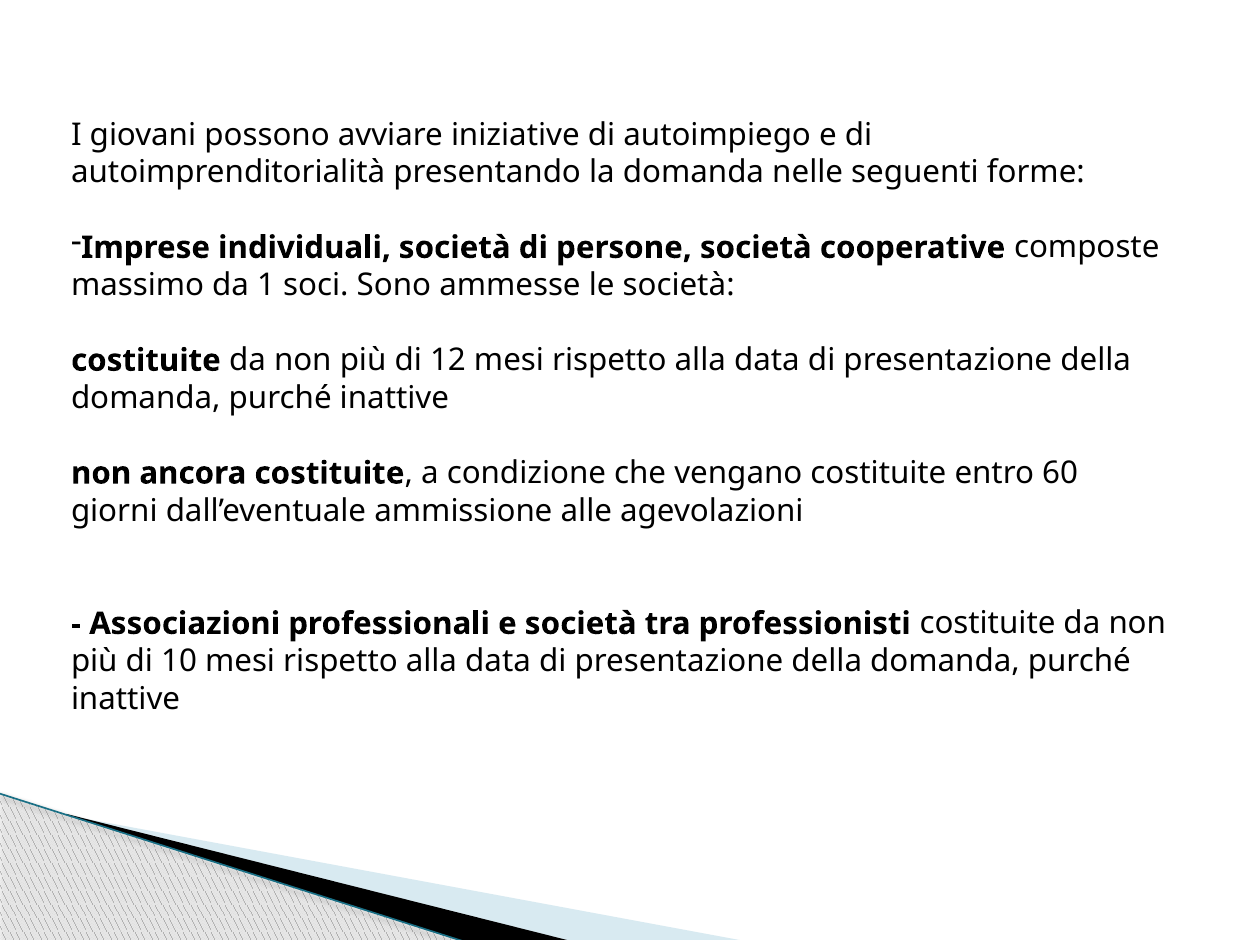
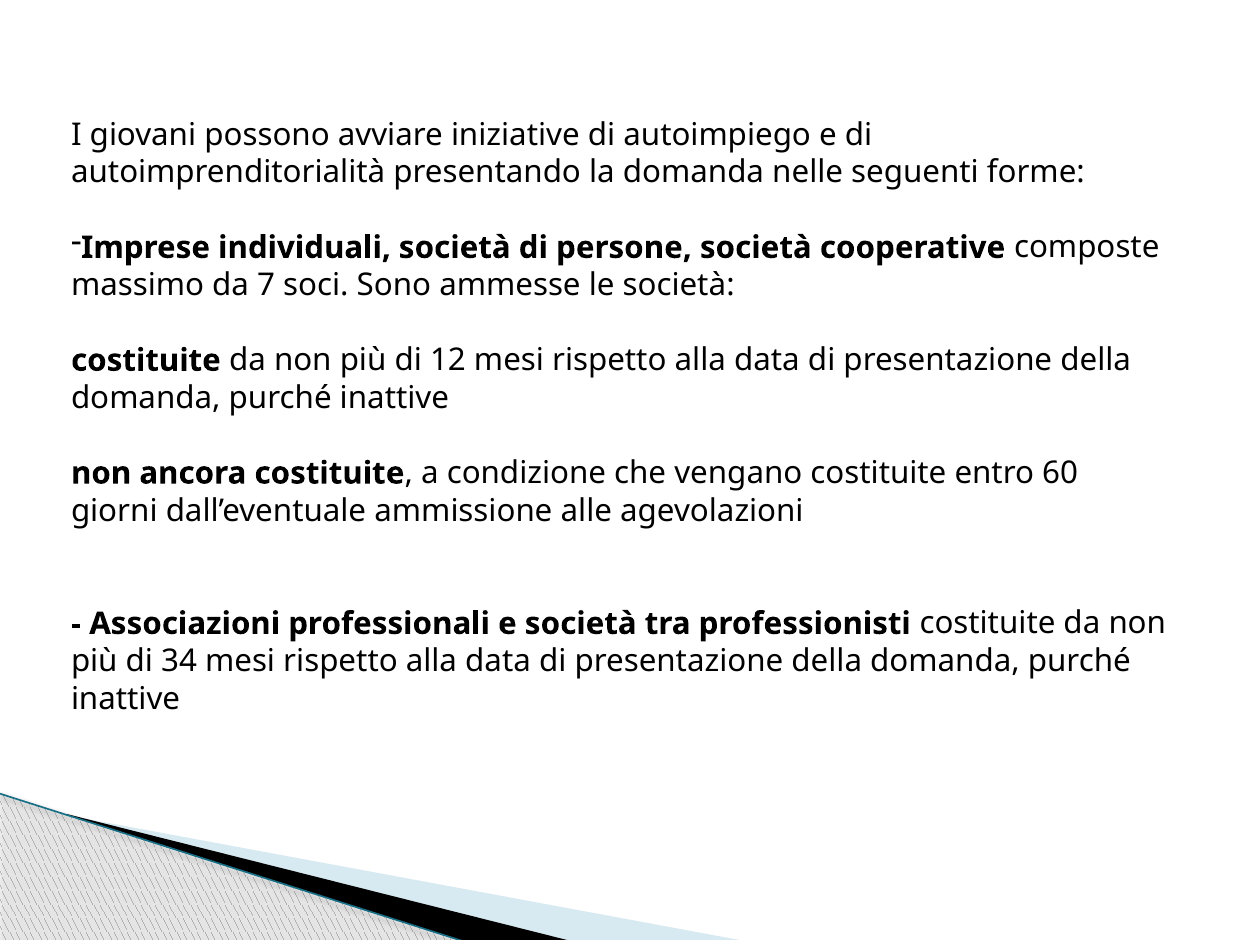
1: 1 -> 7 (266, 285)
10: 10 -> 34 (179, 661)
